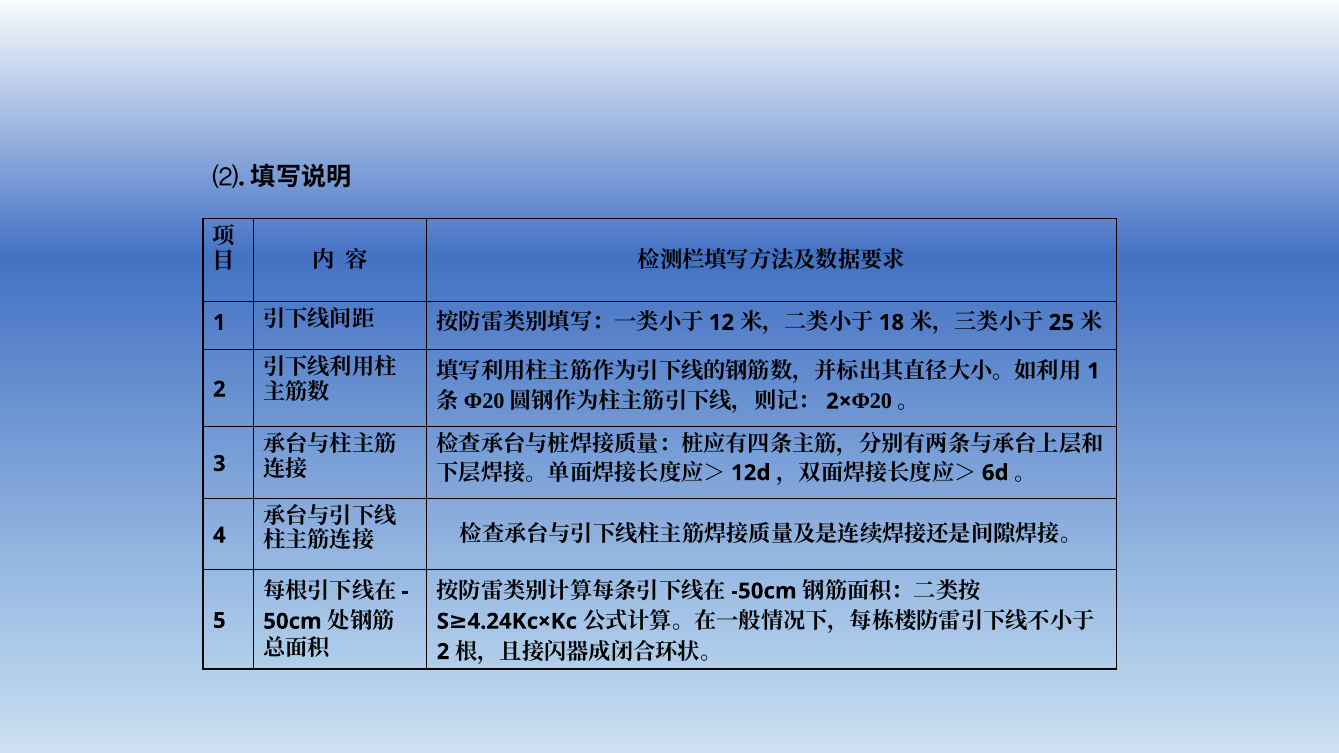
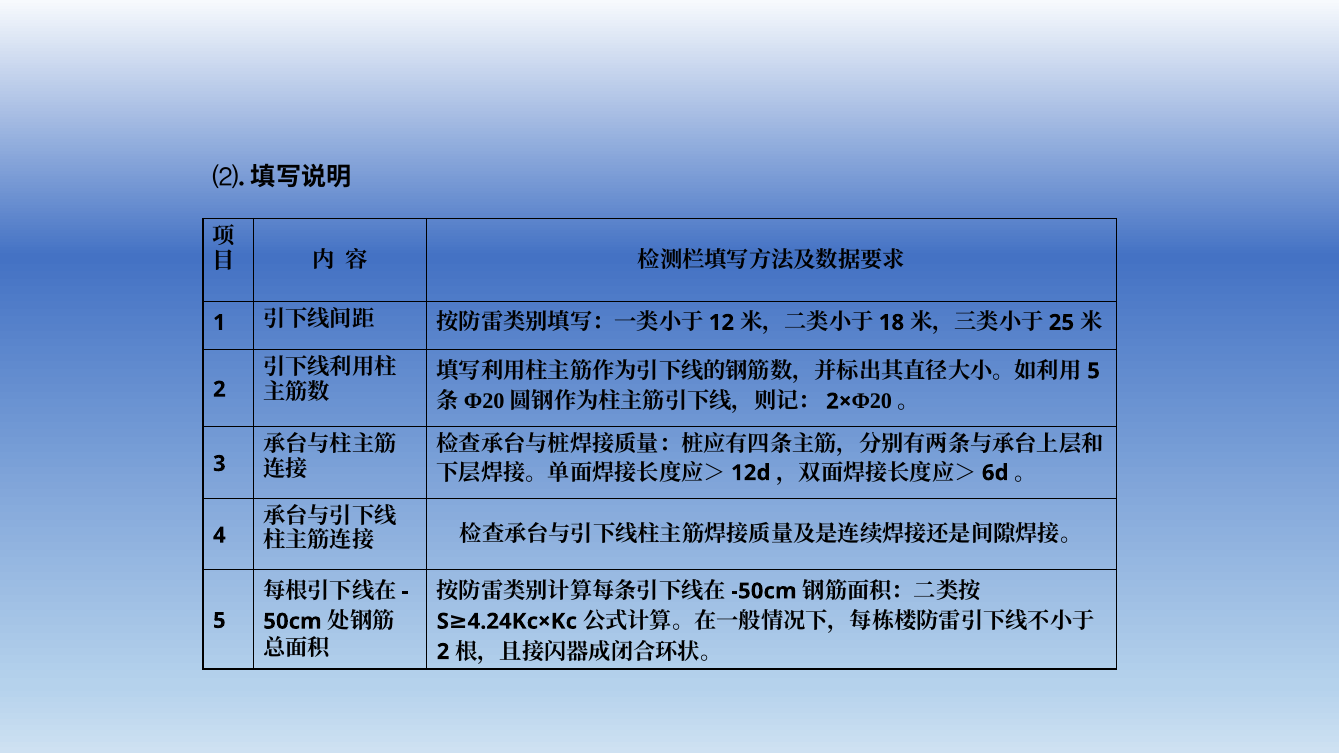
1: 1 -> 5 (1094, 371)
